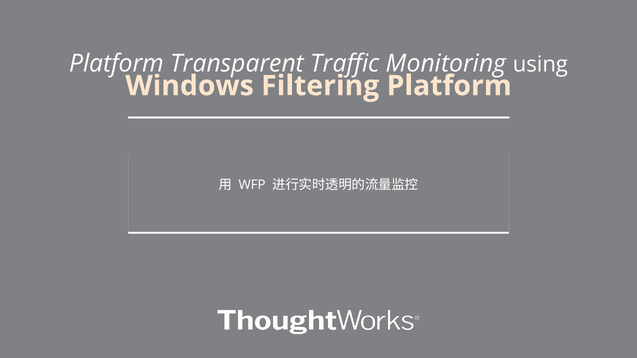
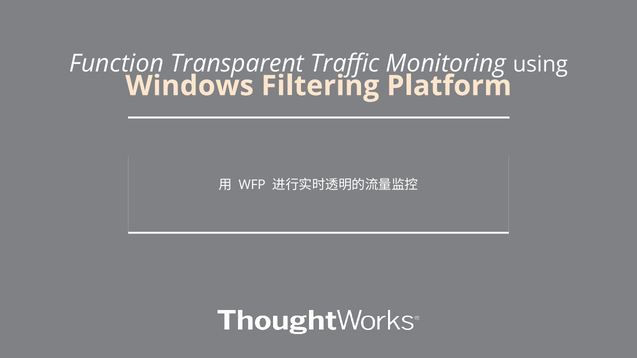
Platform: Platform -> Function (117, 64)
